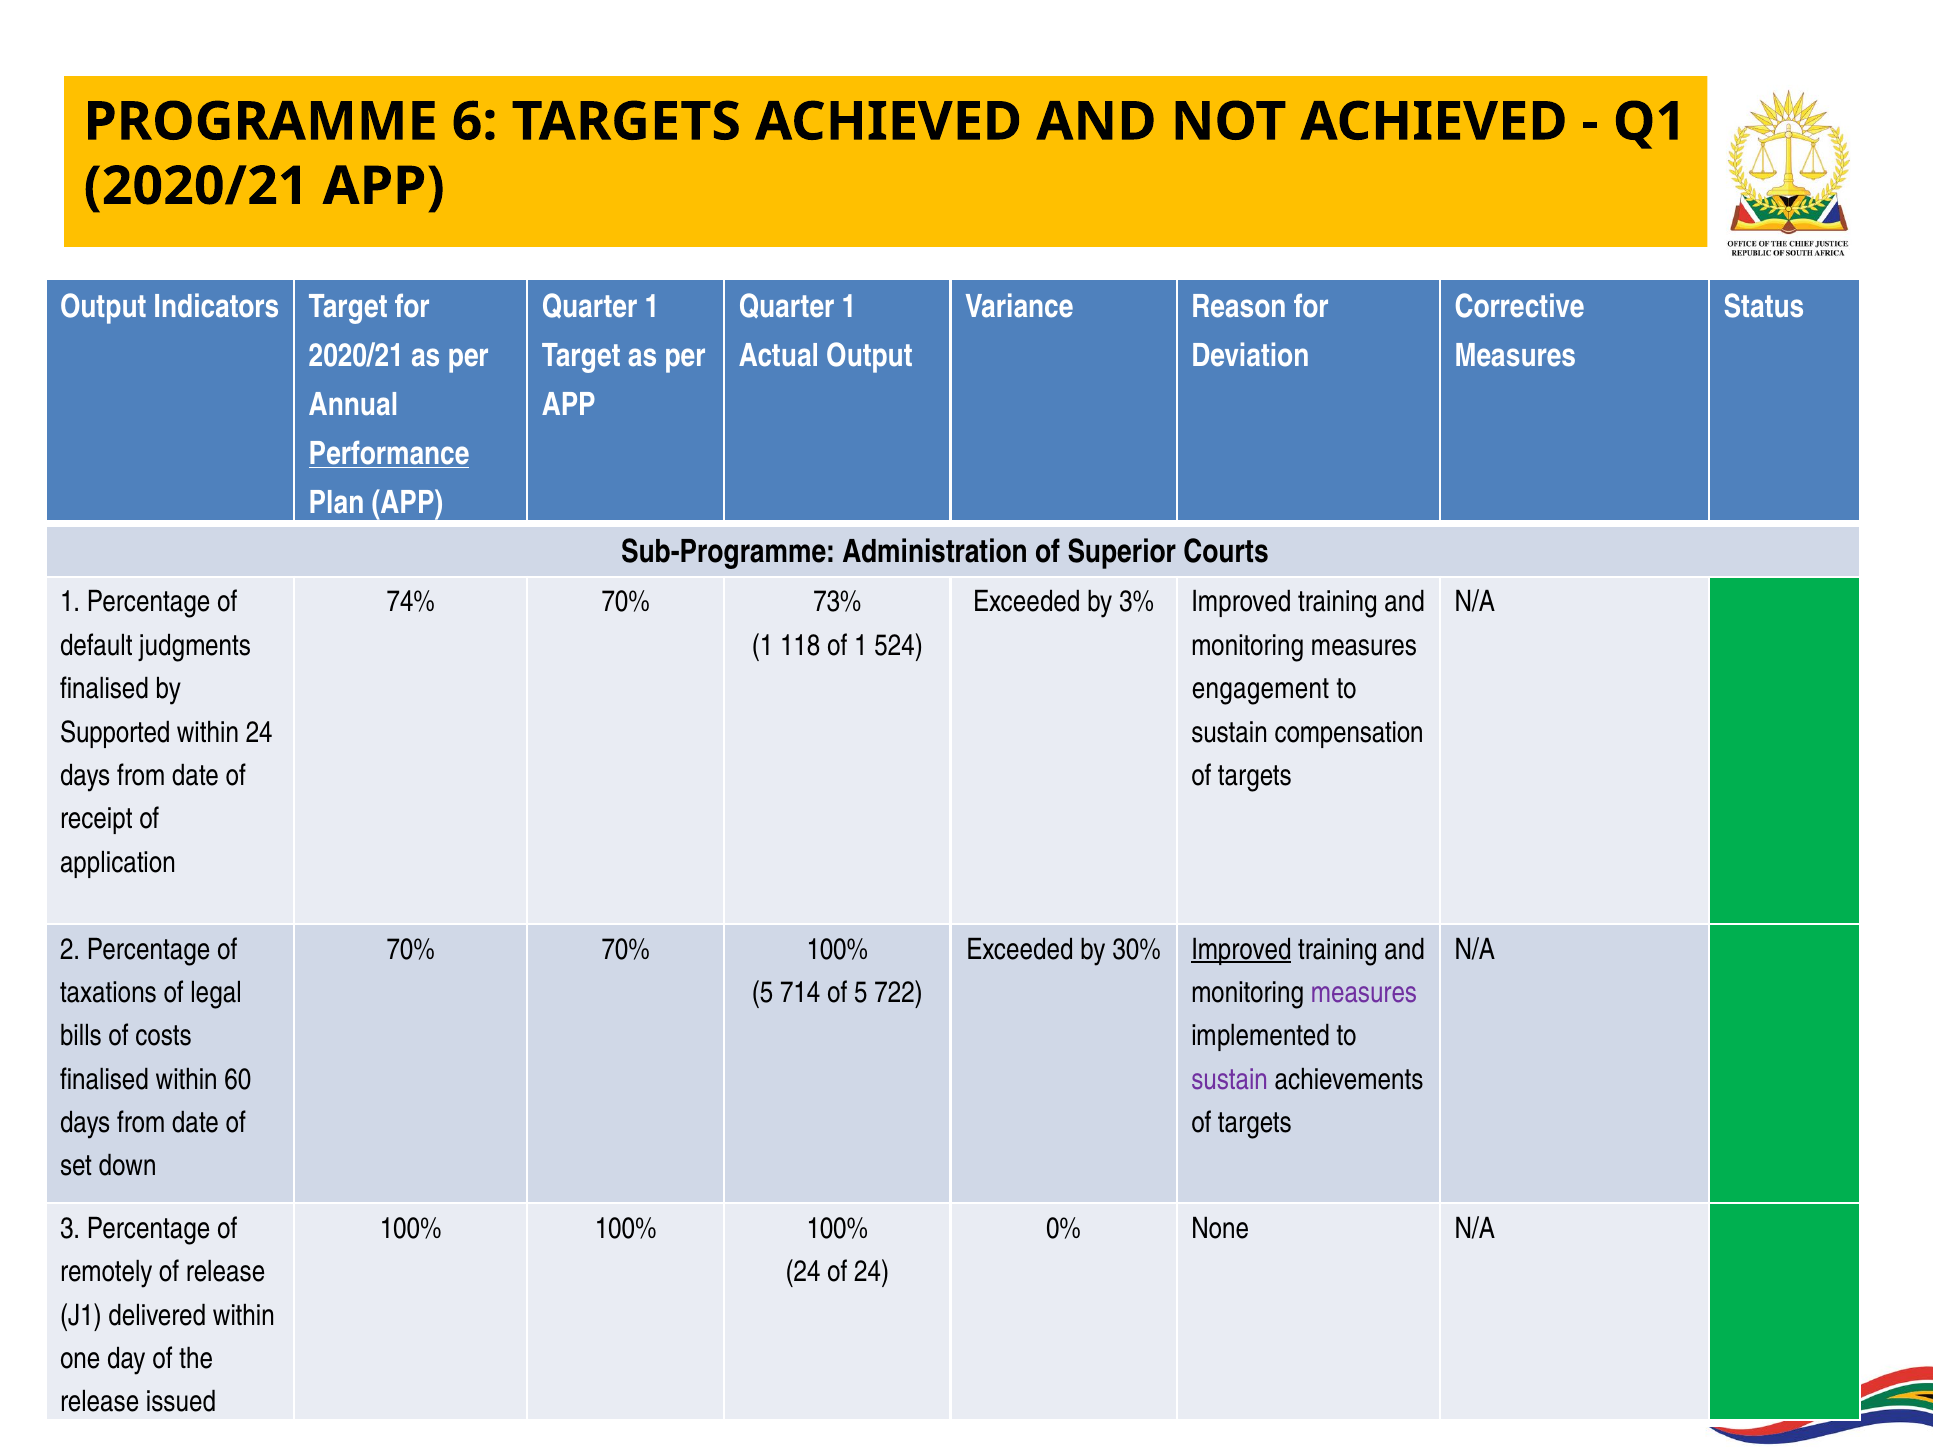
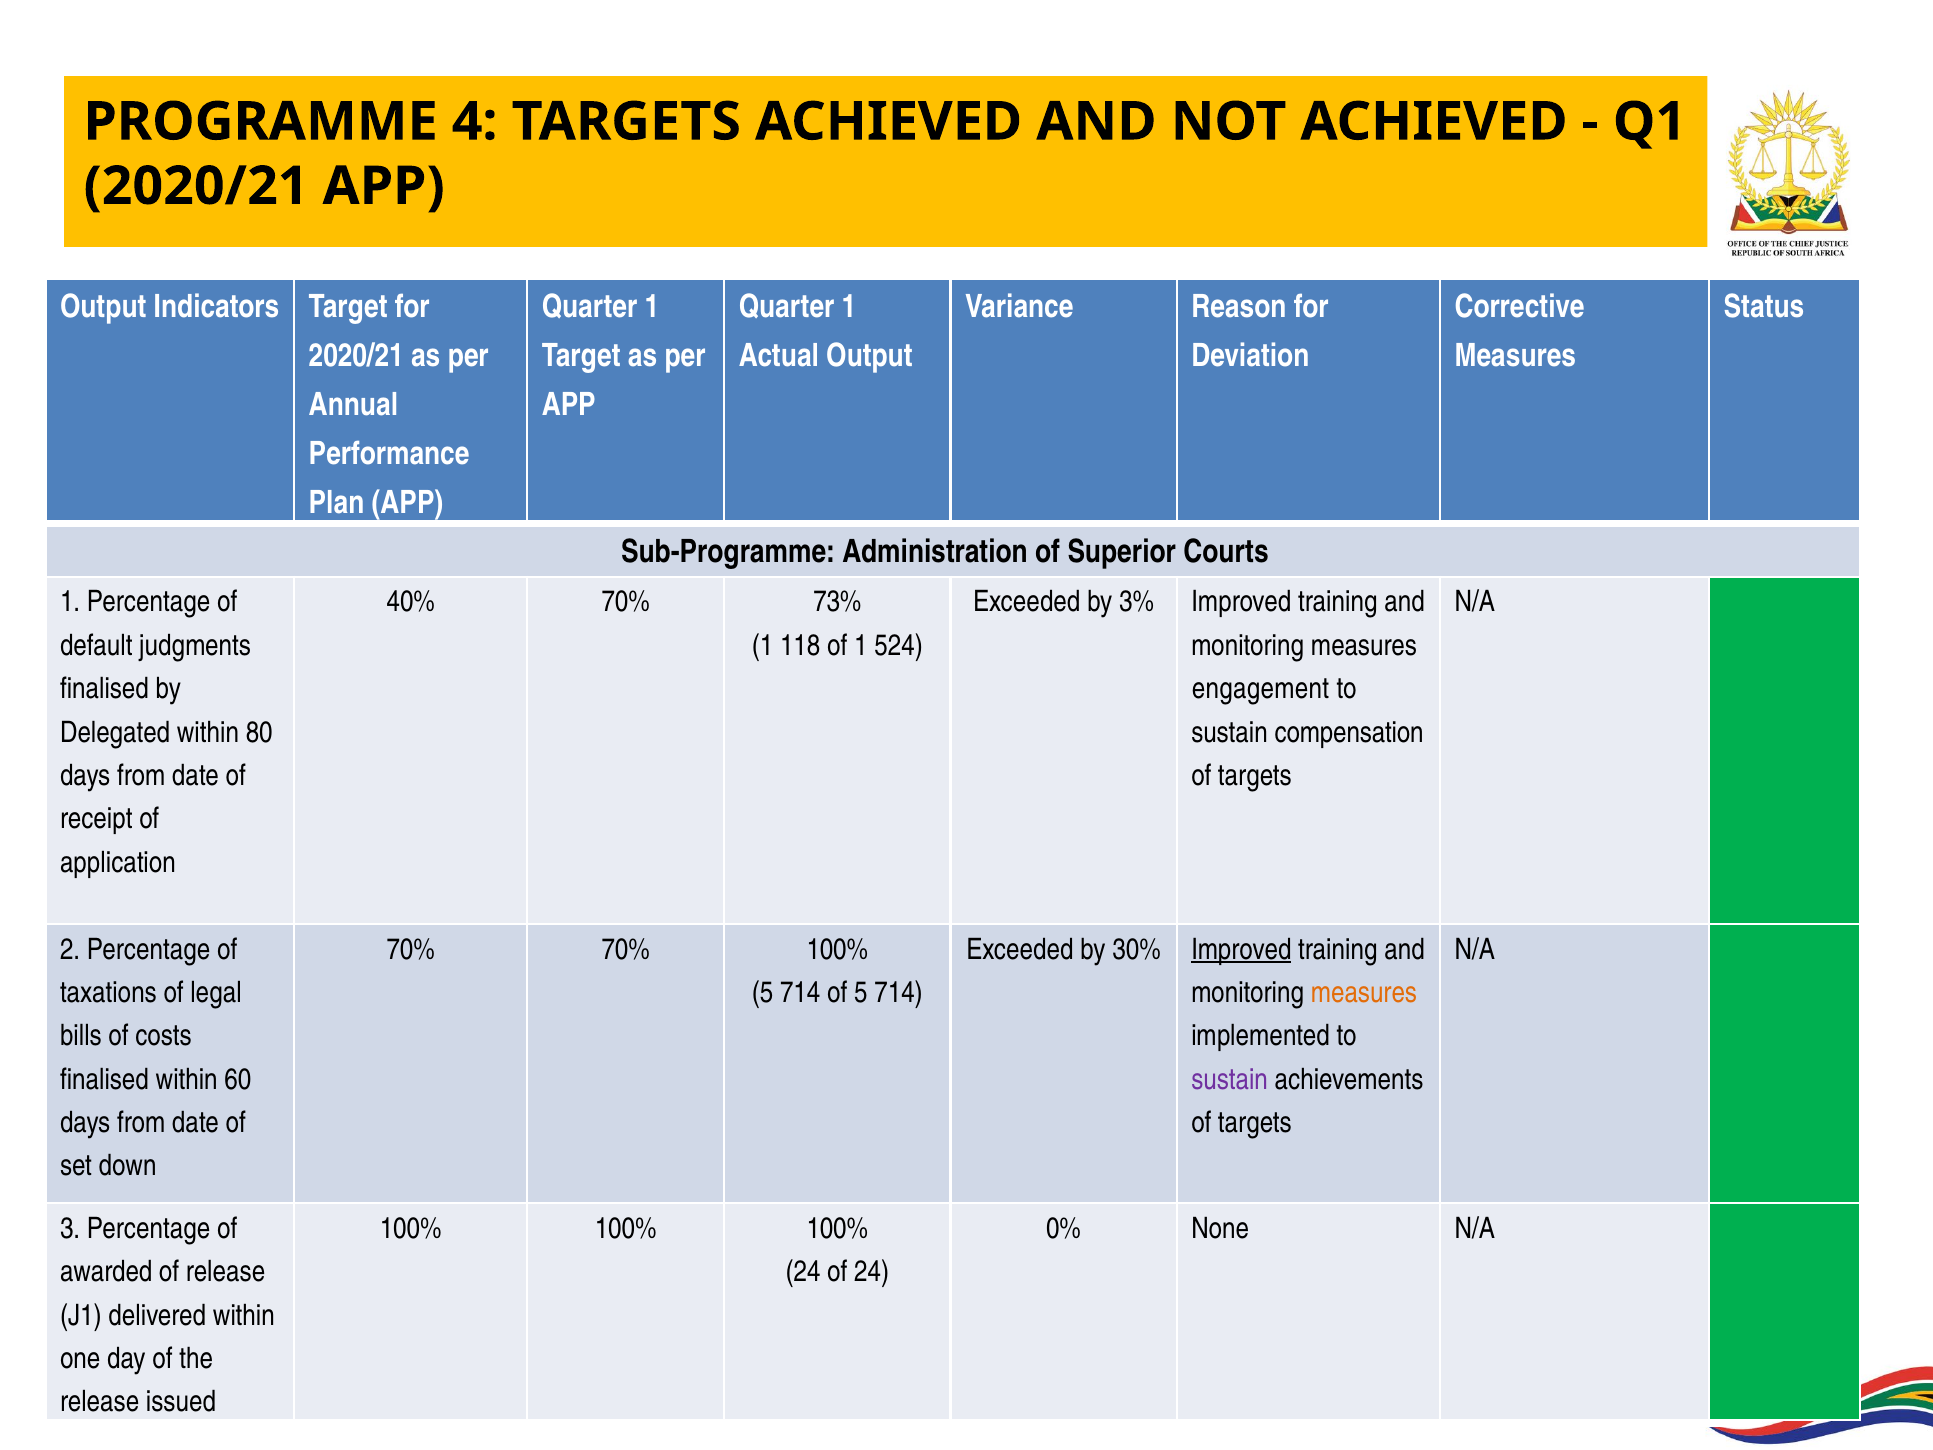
6: 6 -> 4 (475, 122)
Performance underline: present -> none (389, 454)
74%: 74% -> 40% (411, 602)
Supported: Supported -> Delegated (115, 732)
within 24: 24 -> 80 (259, 732)
of 5 722: 722 -> 714 (899, 993)
measures colour: purple -> orange (1364, 993)
remotely: remotely -> awarded (106, 1272)
